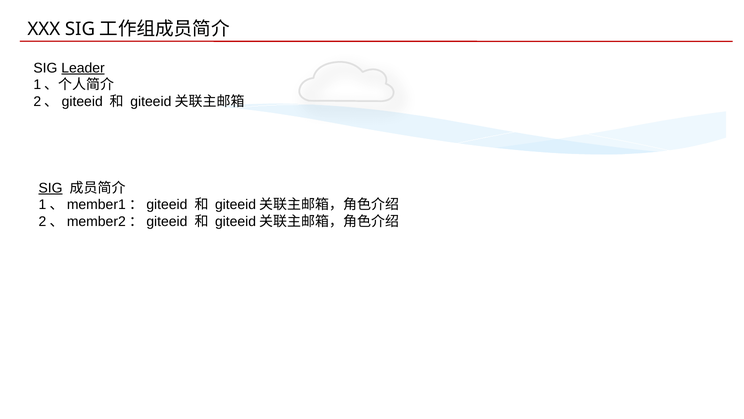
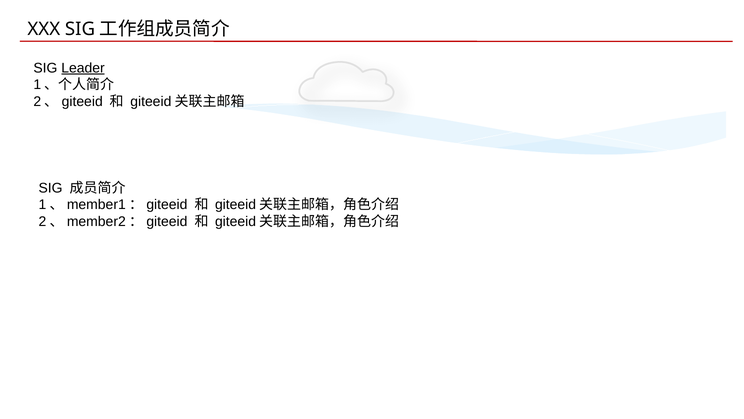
SIG underline: present -> none (51, 188)
